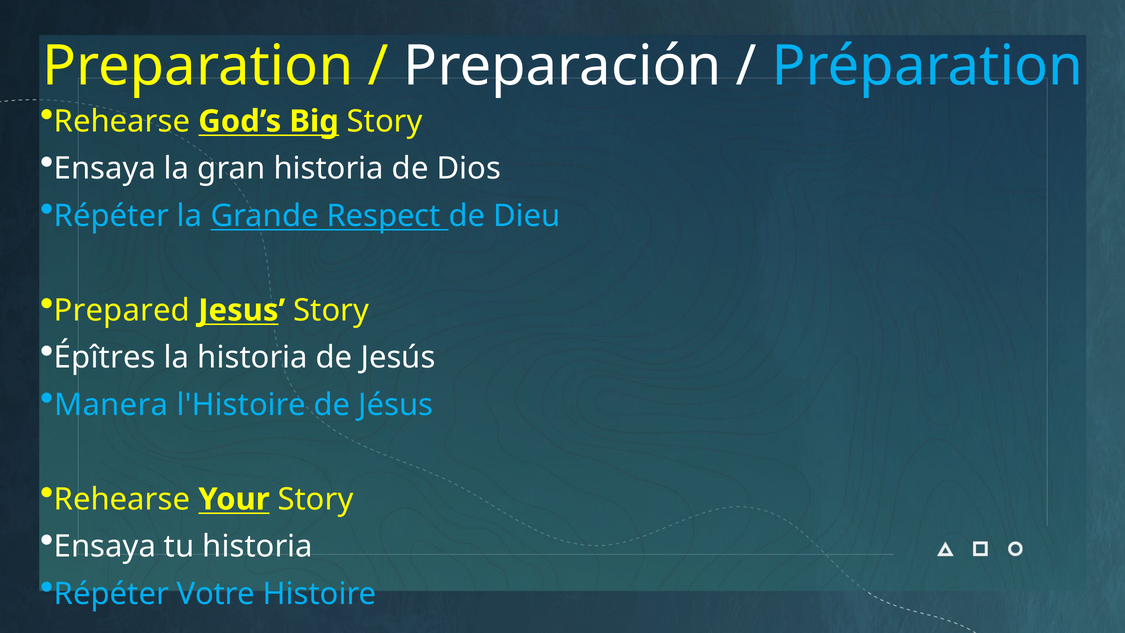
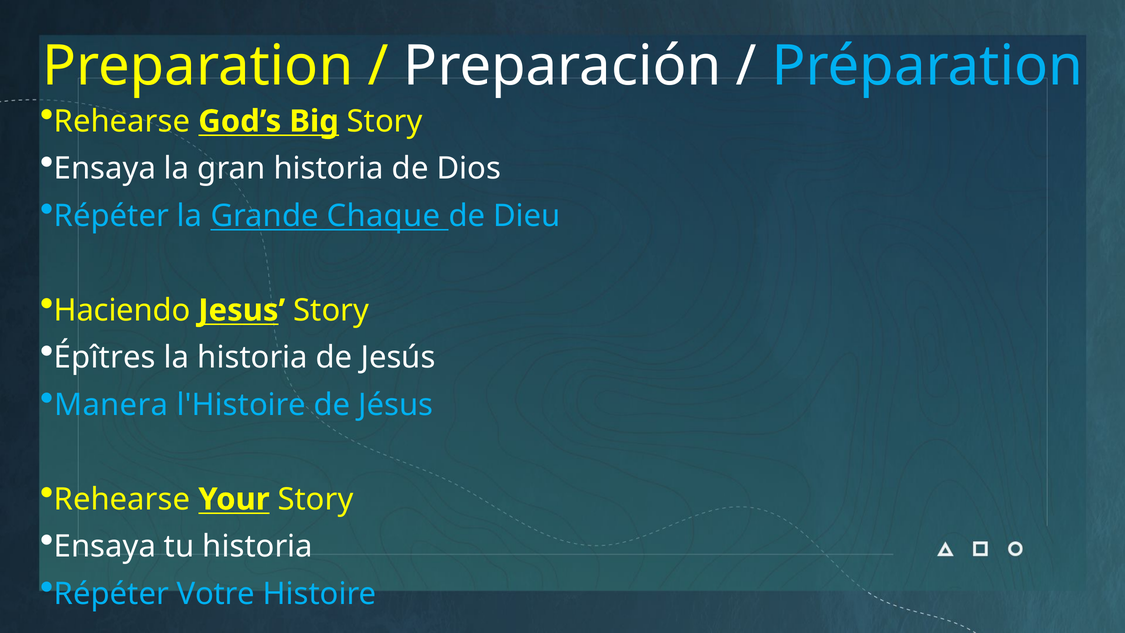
Respect: Respect -> Chaque (383, 216)
Prepared: Prepared -> Haciendo (122, 310)
